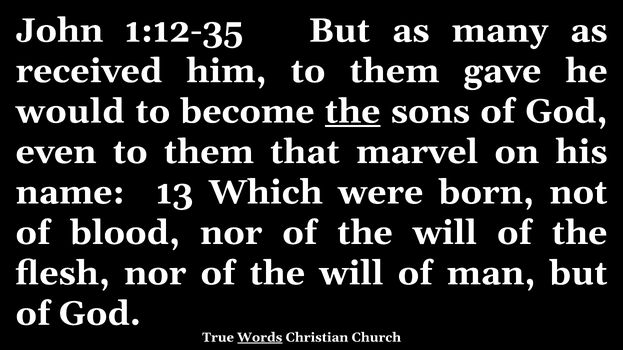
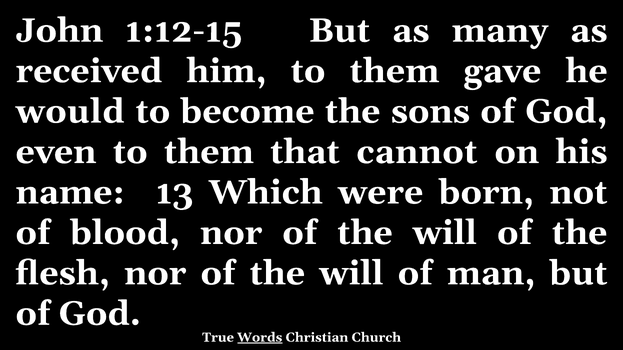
1:12-35: 1:12-35 -> 1:12-15 (184, 31)
the underline: present -> none (353, 112)
marvel: marvel -> cannot (417, 152)
